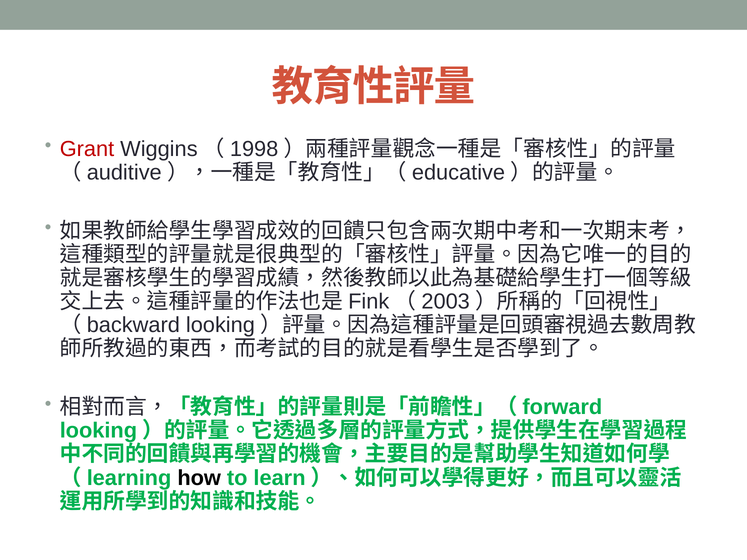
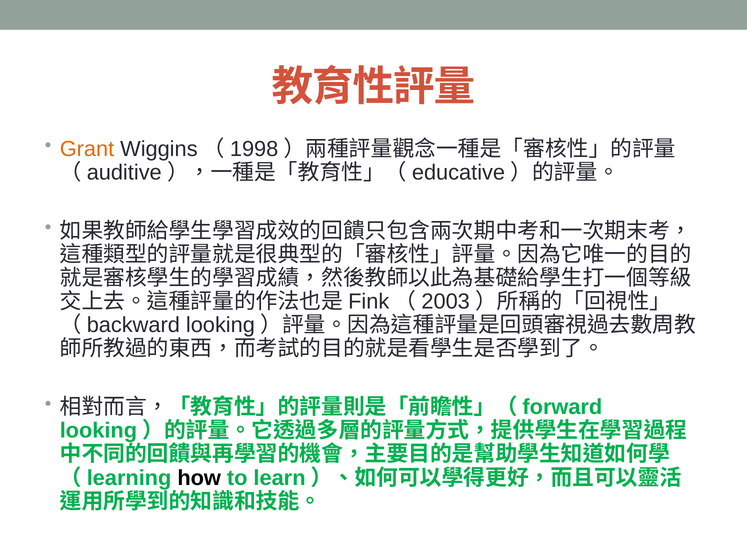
Grant colour: red -> orange (87, 149)
